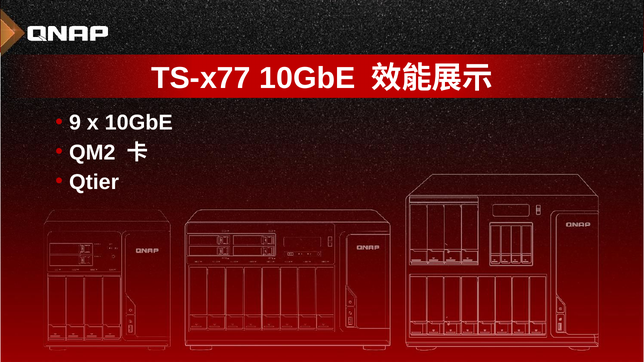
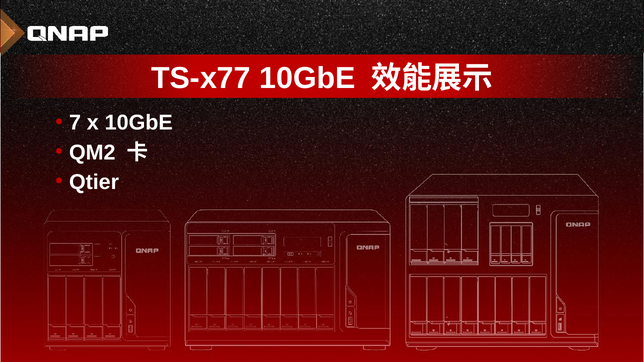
9: 9 -> 7 (75, 123)
